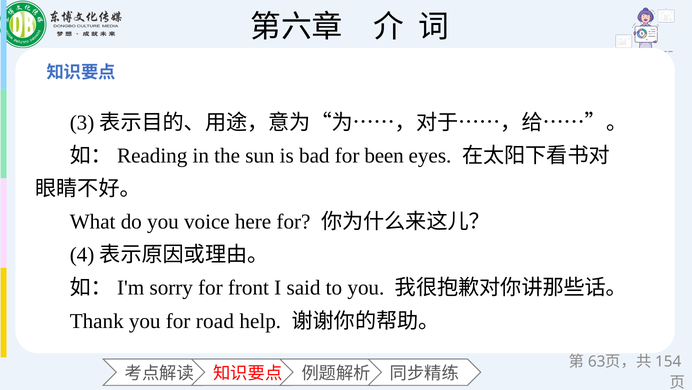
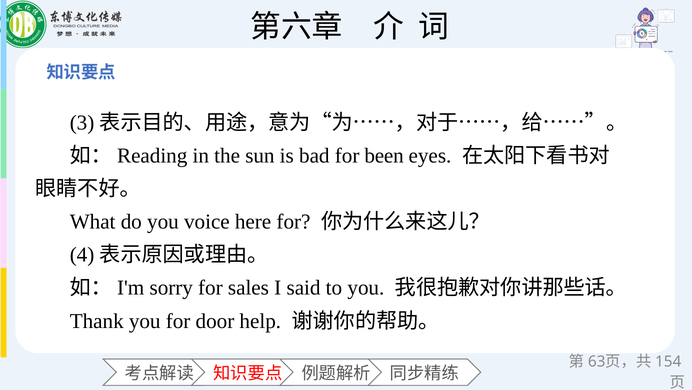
front: front -> sales (248, 287)
road: road -> door (215, 320)
